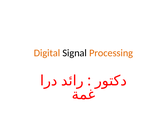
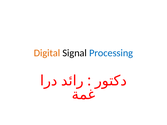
Processing colour: orange -> blue (111, 53)
